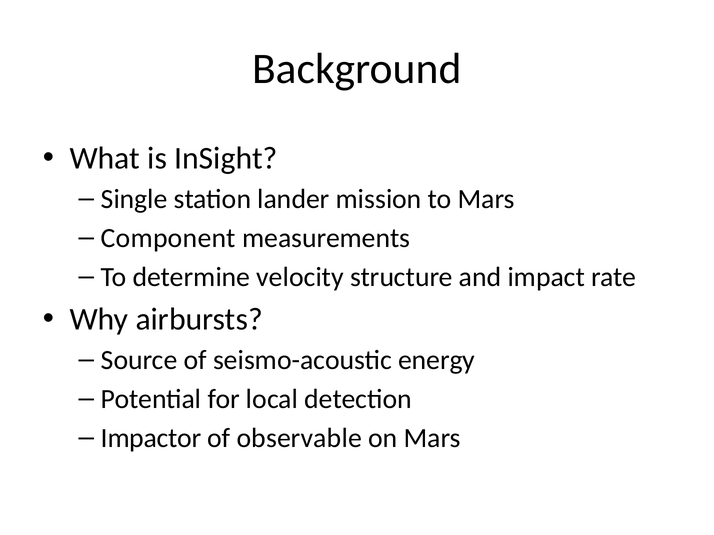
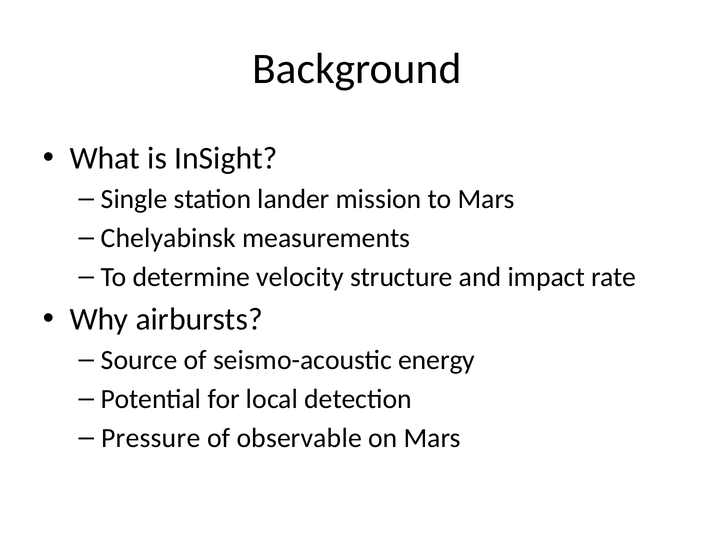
Component: Component -> Chelyabinsk (168, 238)
Impactor: Impactor -> Pressure (151, 438)
